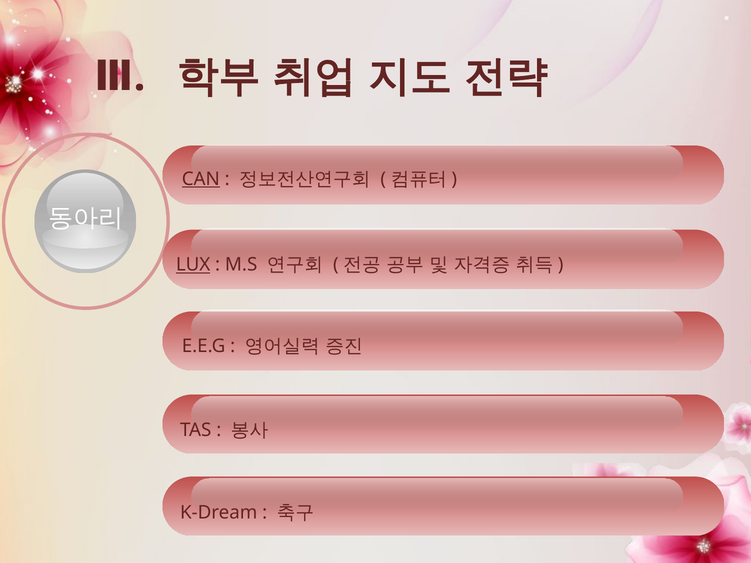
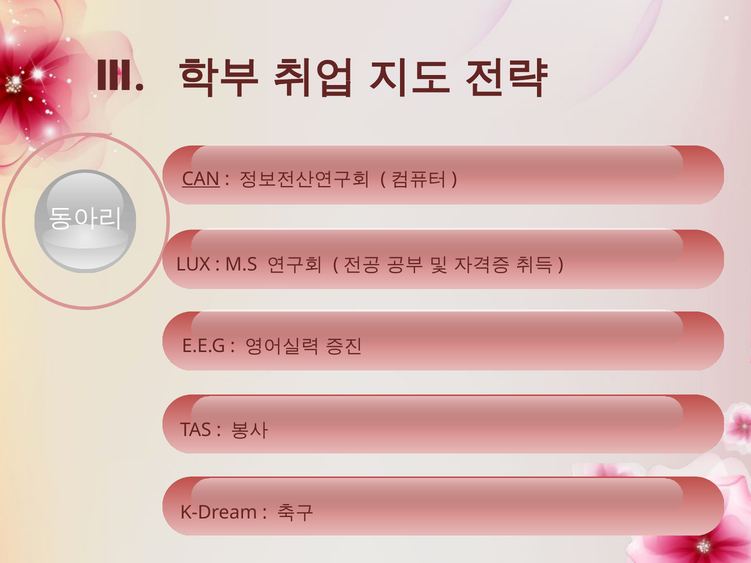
LUX underline: present -> none (193, 265)
